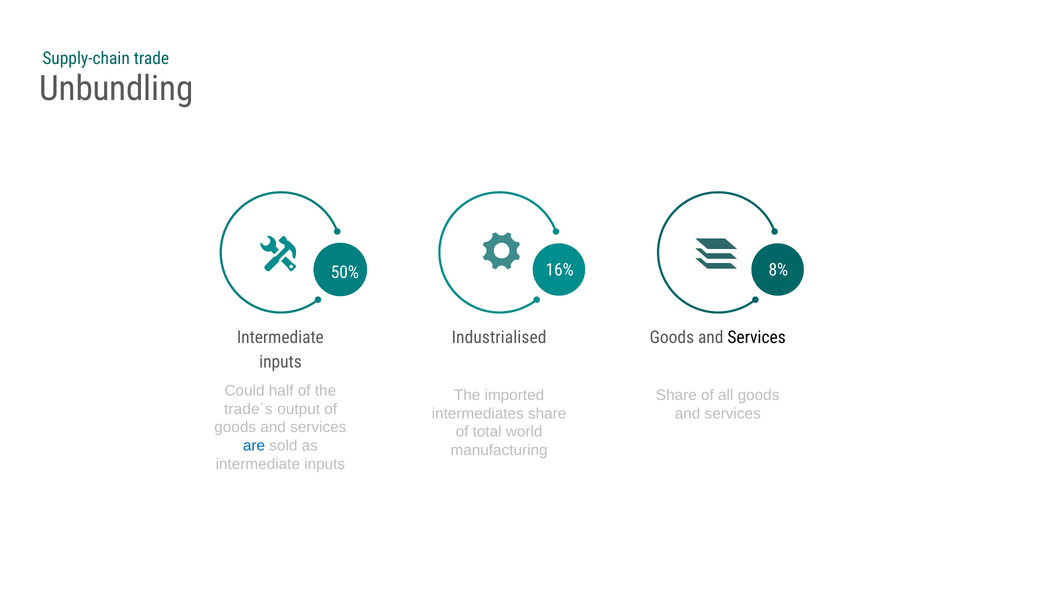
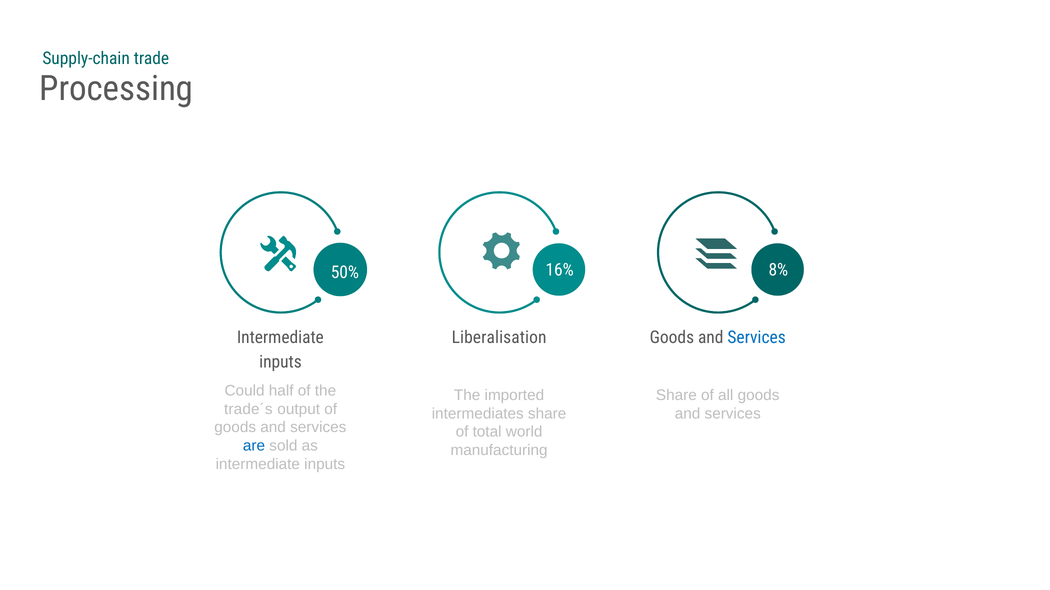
Unbundling: Unbundling -> Processing (116, 89)
Industrialised: Industrialised -> Liberalisation (499, 338)
Services colour: black -> blue (757, 338)
